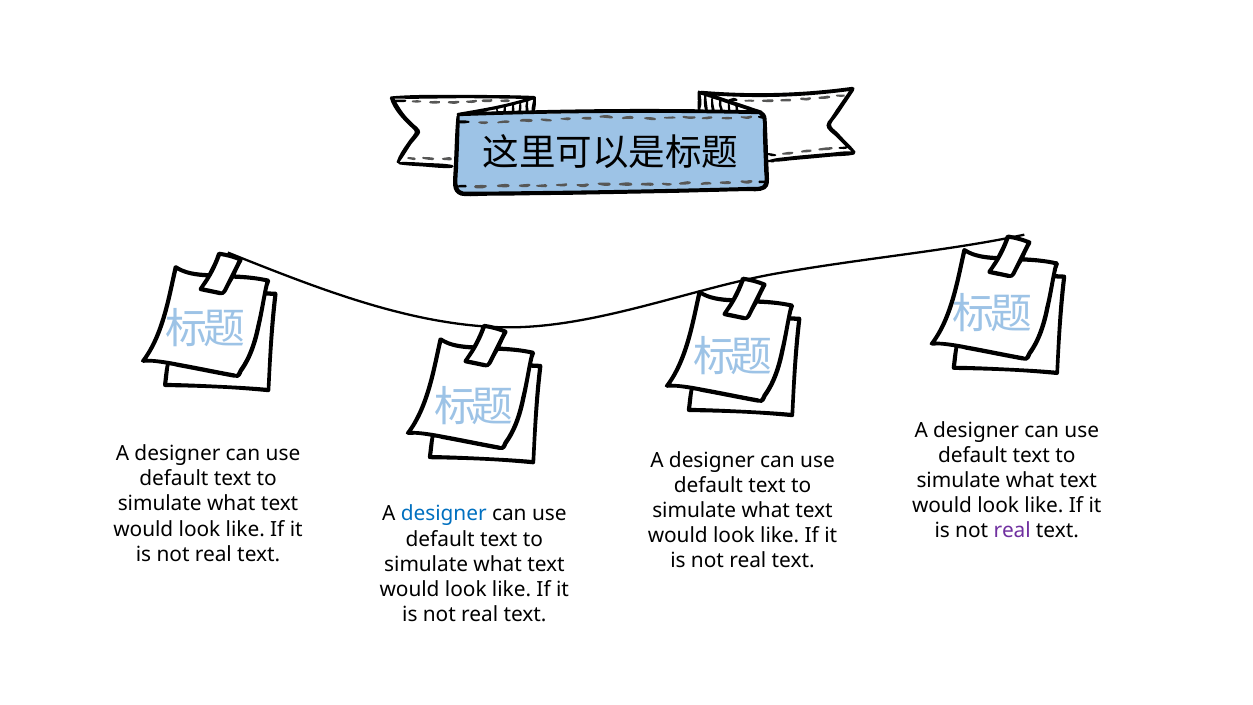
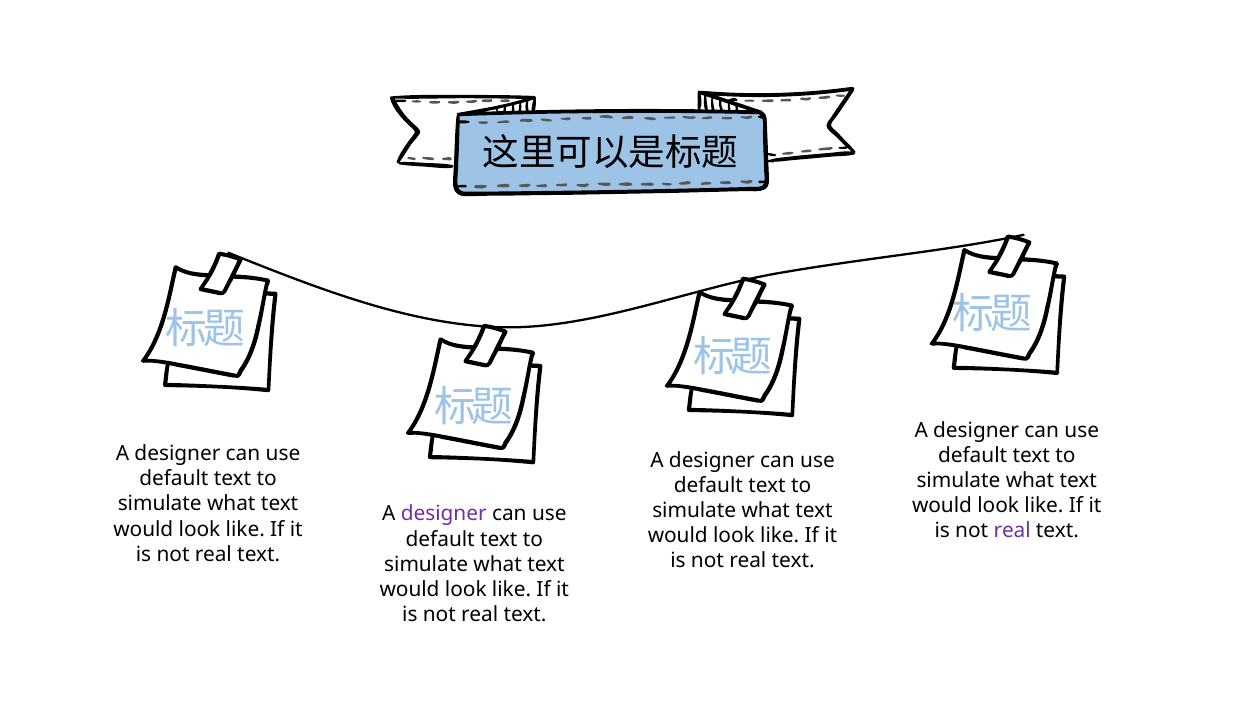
designer colour: blue -> purple (444, 514)
